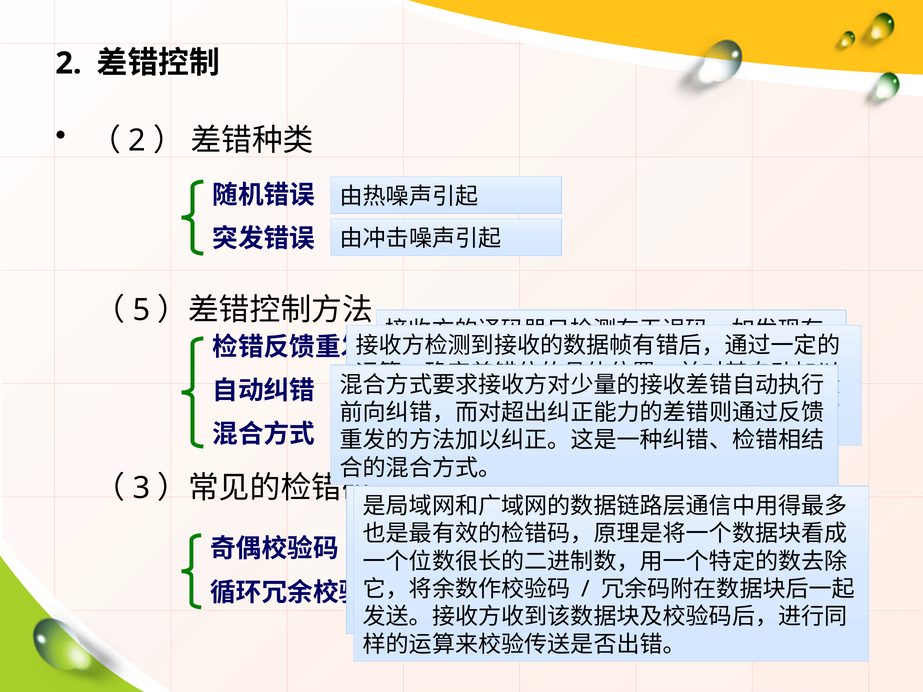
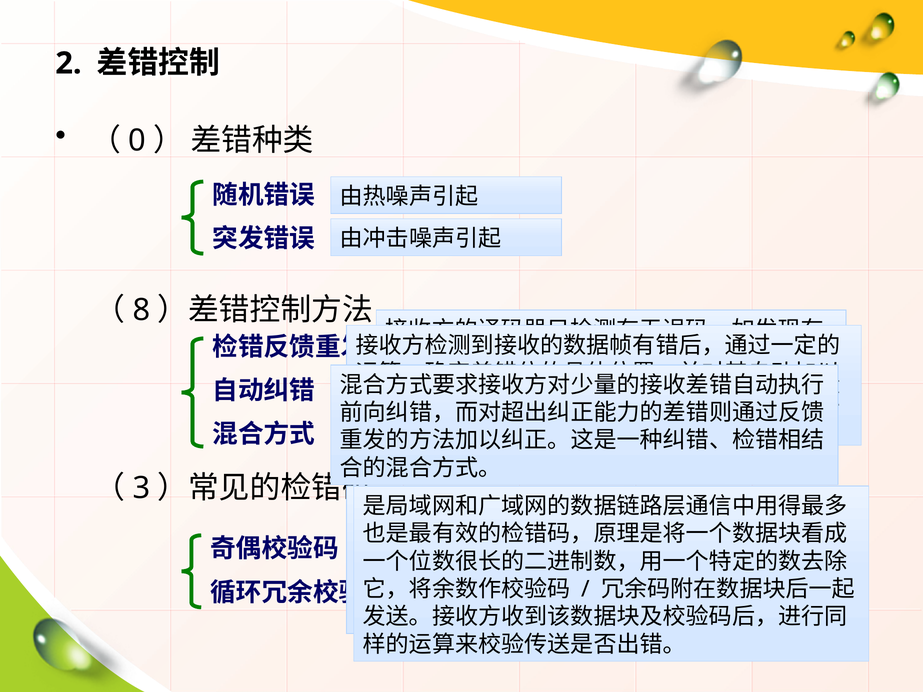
2: 2 -> 0 (137, 141)
5: 5 -> 8 (141, 310)
